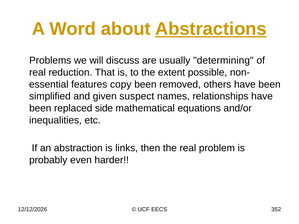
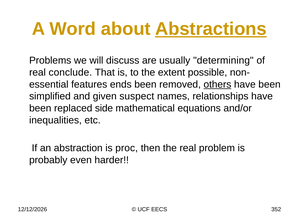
reduction: reduction -> conclude (70, 72)
copy: copy -> ends (121, 84)
others underline: none -> present (217, 84)
links: links -> proc (127, 148)
